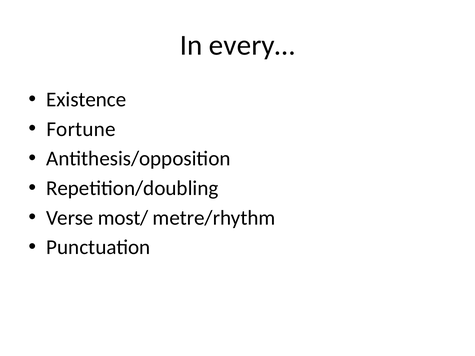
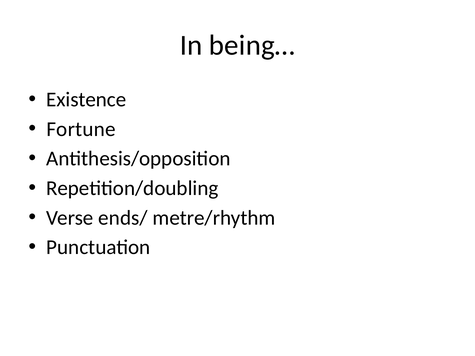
every…: every… -> being… (252, 45)
most/: most/ -> ends/ (123, 218)
